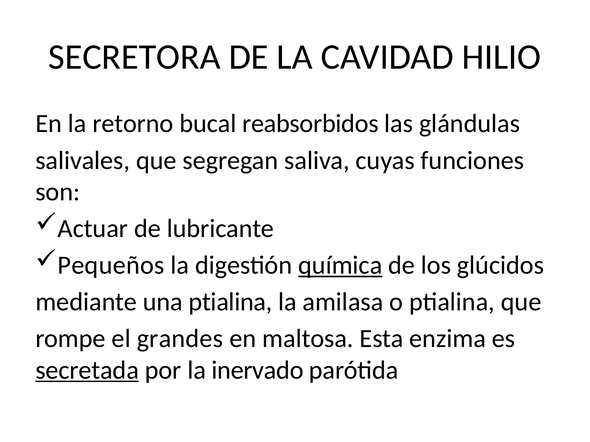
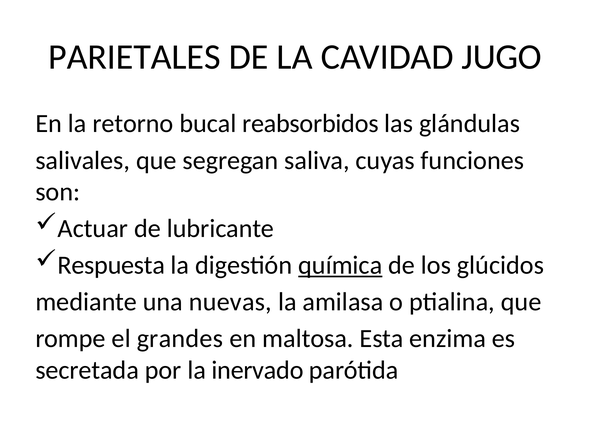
SECRETORA: SECRETORA -> PARIETALES (134, 57)
HILIO: HILIO -> JUGO (502, 57)
Pequeños: Pequeños -> Respuesta (111, 266)
una ptialina: ptialina -> nuevas (230, 302)
secretada underline: present -> none (87, 371)
